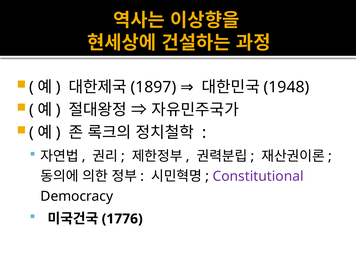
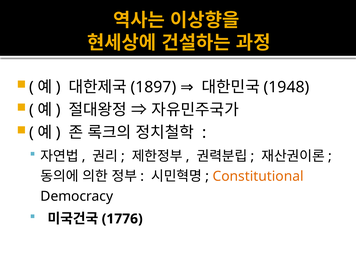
Constitutional colour: purple -> orange (258, 176)
